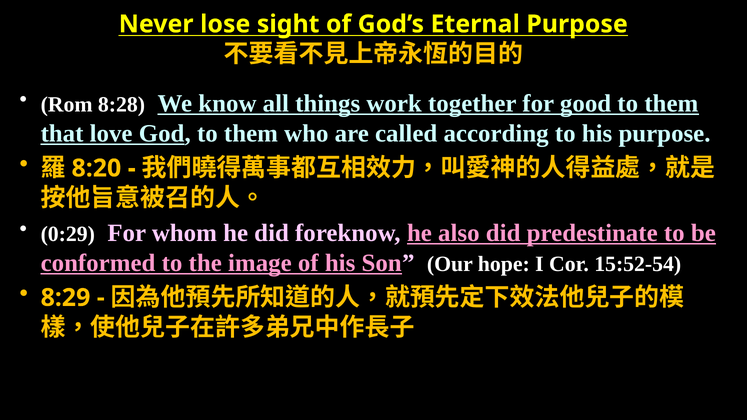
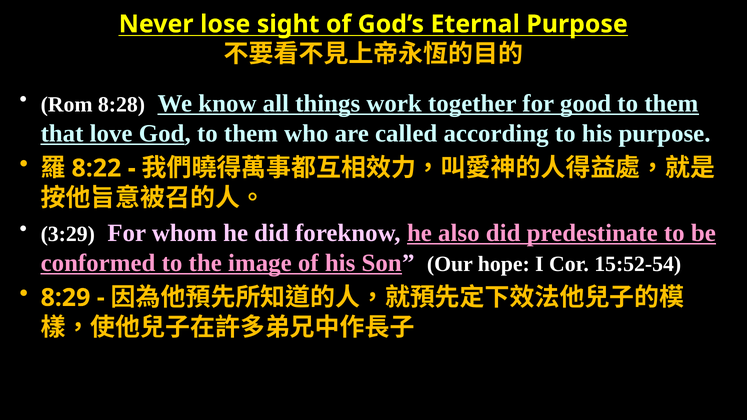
8:20: 8:20 -> 8:22 (96, 168)
0:29: 0:29 -> 3:29 (68, 234)
